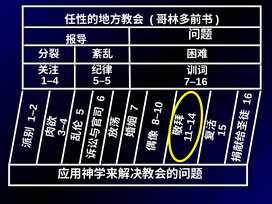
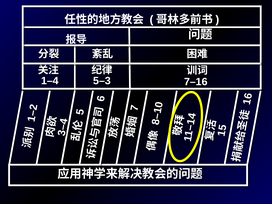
5–5: 5–5 -> 5–3 (102, 81)
